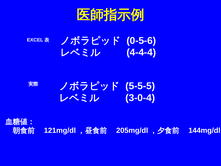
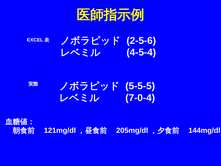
0-5-6: 0-5-6 -> 2-5-6 (141, 41)
4-4-4: 4-4-4 -> 4-5-4 (141, 52)
3-0-4: 3-0-4 -> 7-0-4 (140, 98)
